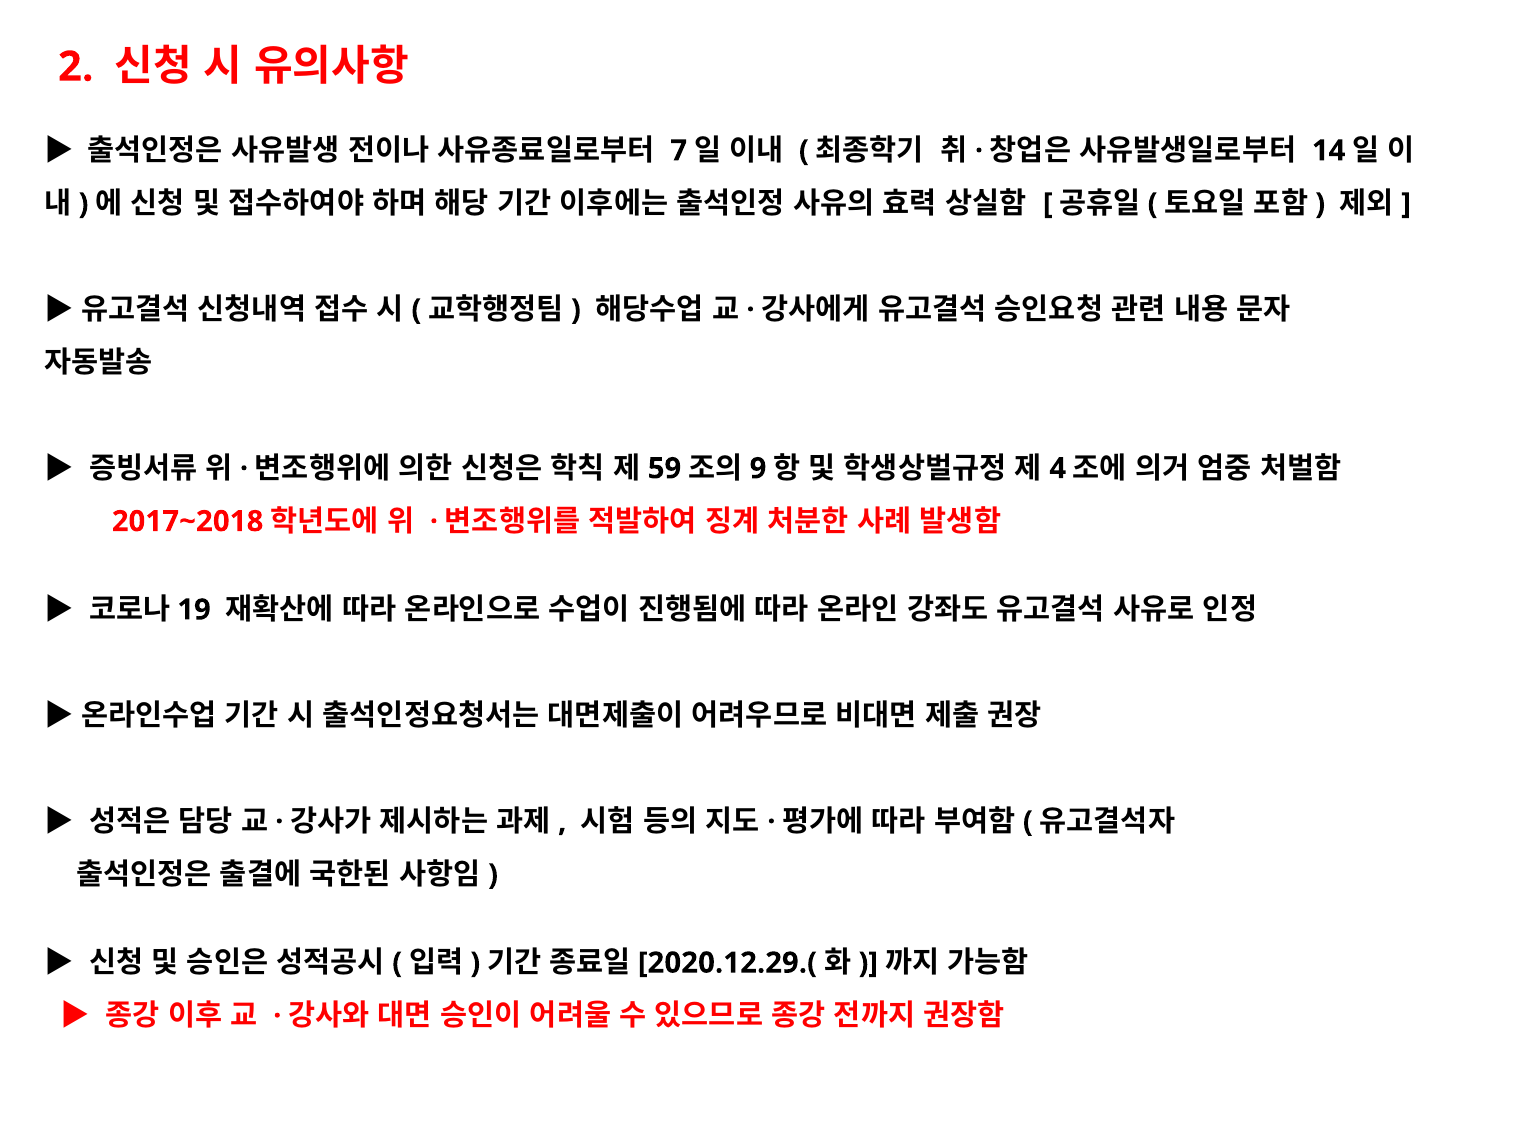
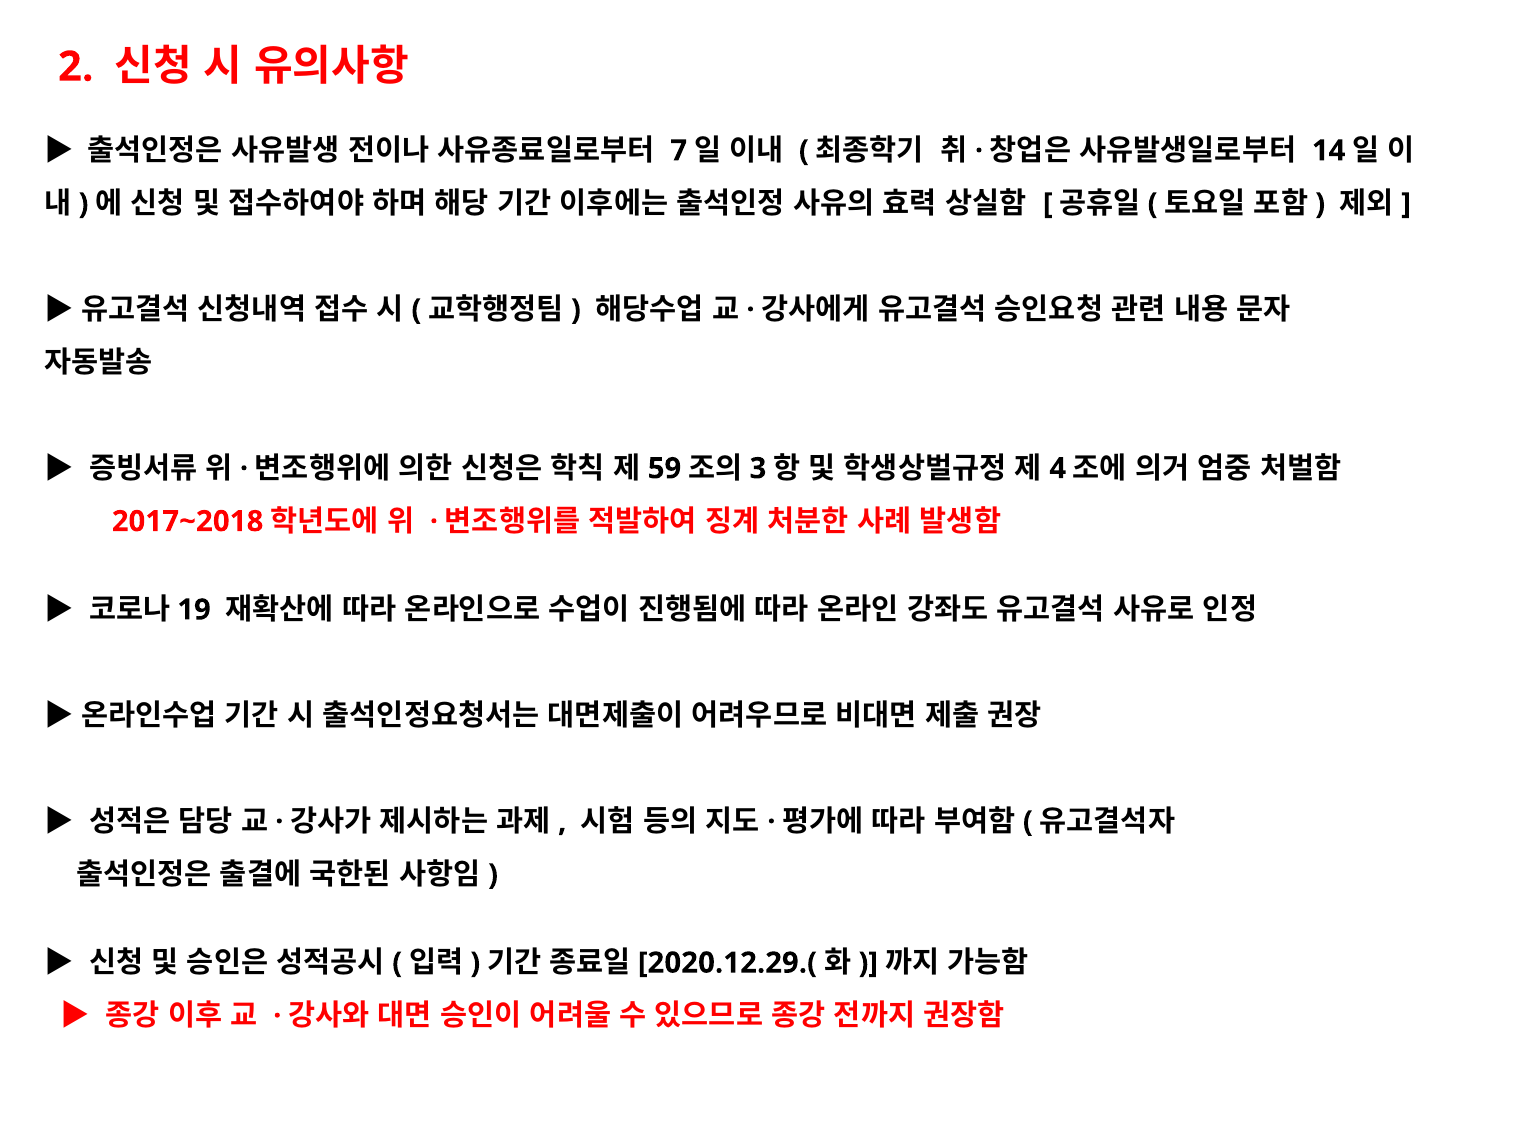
9: 9 -> 3 (758, 468)
